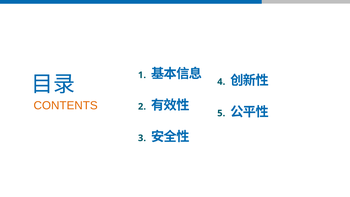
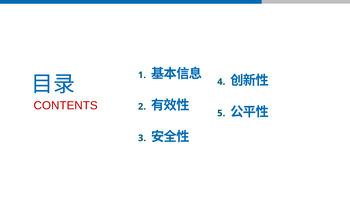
CONTENTS colour: orange -> red (66, 106)
